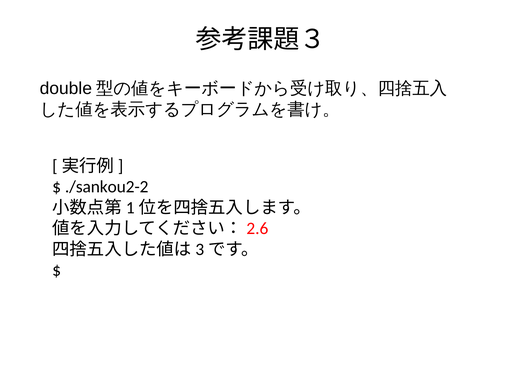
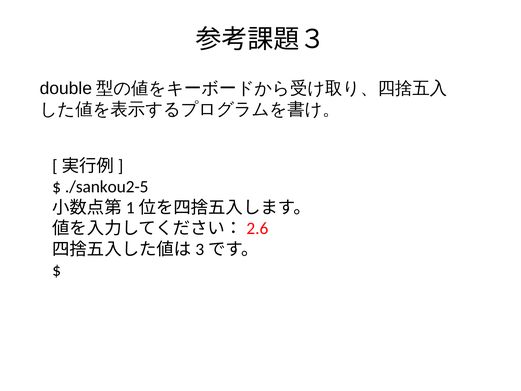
./sankou2-2: ./sankou2-2 -> ./sankou2-5 (107, 187)
